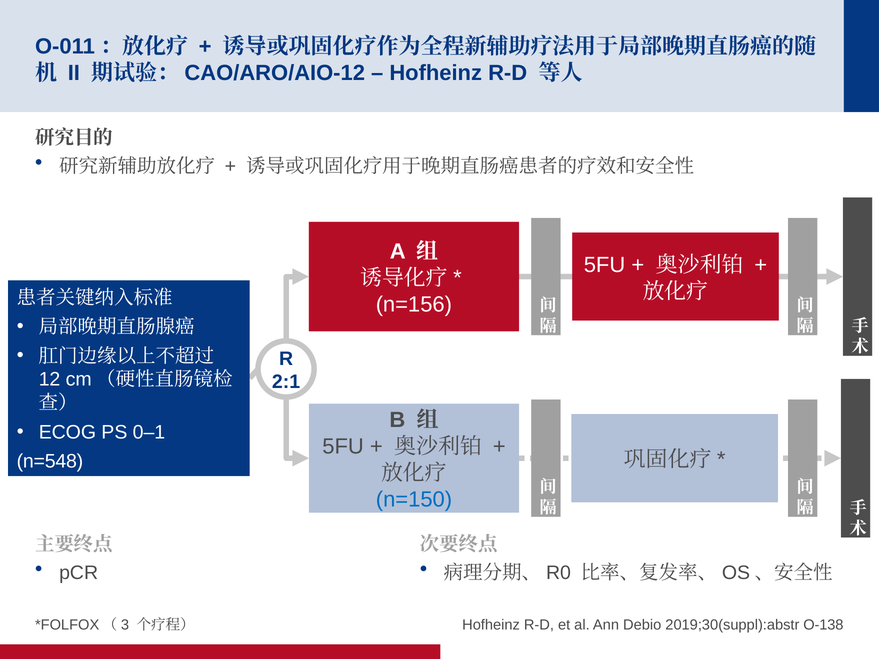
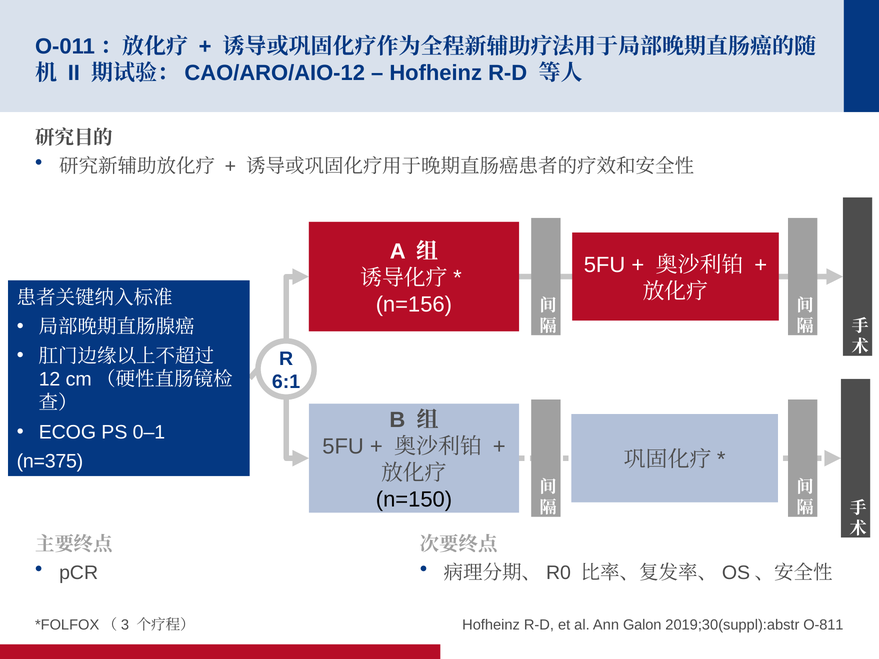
2:1: 2:1 -> 6:1 (286, 382)
n=548: n=548 -> n=375 (50, 462)
n=150 colour: blue -> black (414, 499)
Debio: Debio -> Galon (642, 625)
O-138: O-138 -> O-811 (823, 625)
